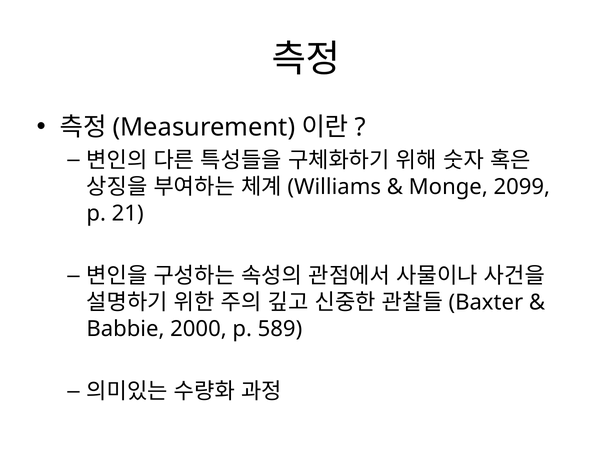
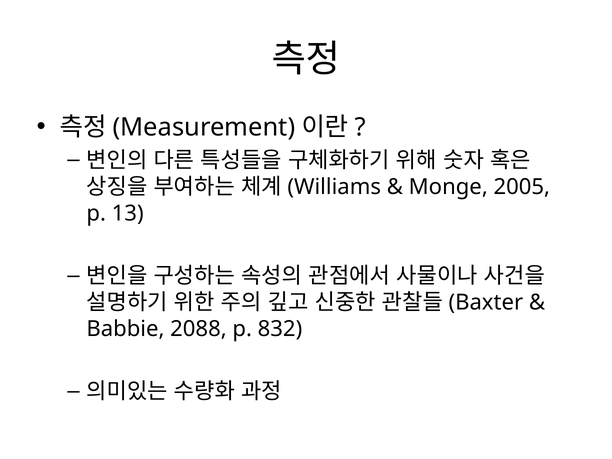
2099: 2099 -> 2005 (522, 187)
21: 21 -> 13 (128, 213)
2000: 2000 -> 2088 (198, 329)
589: 589 -> 832 (280, 329)
